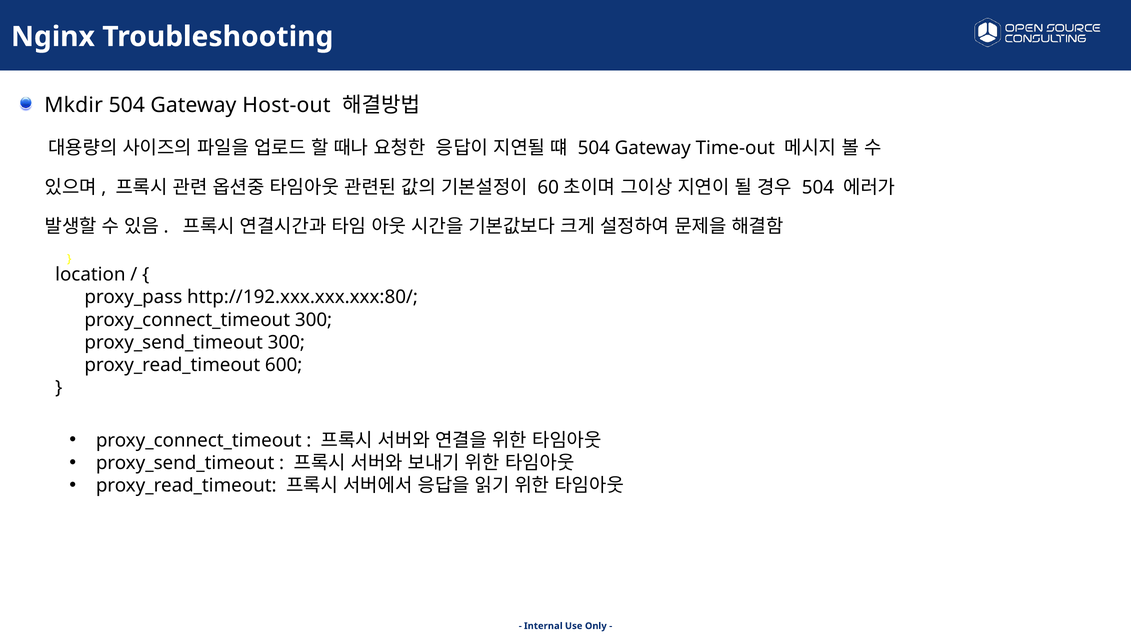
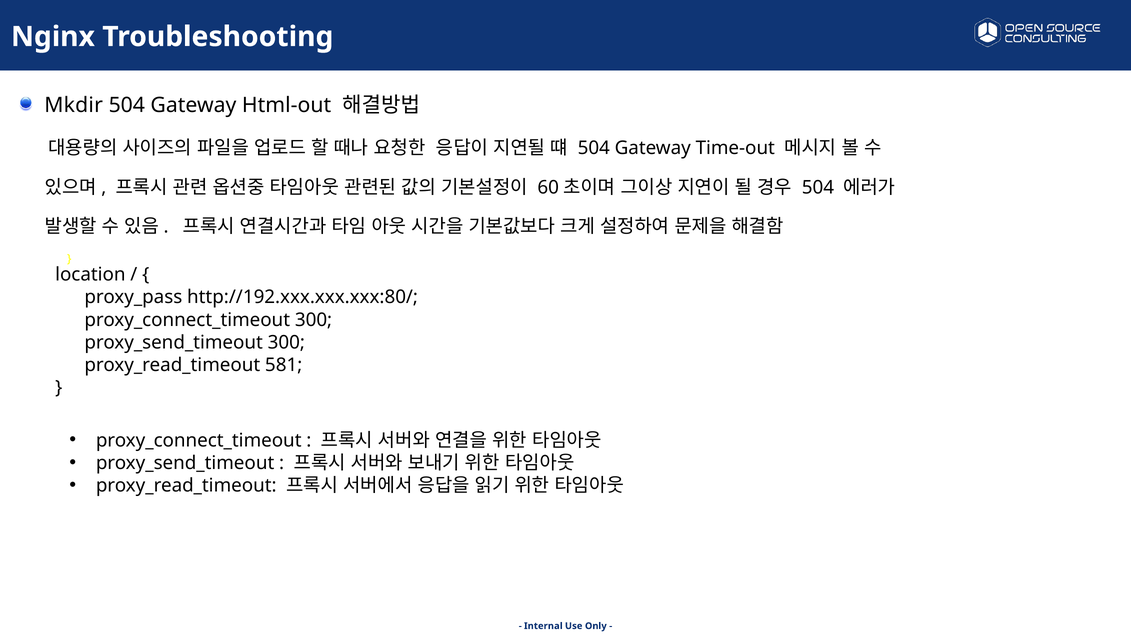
Host-out: Host-out -> Html-out (287, 105)
600: 600 -> 581 (284, 365)
